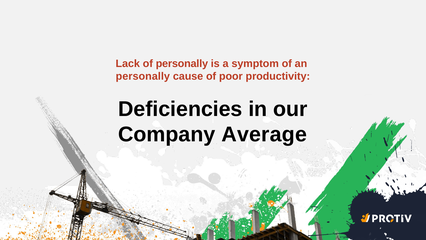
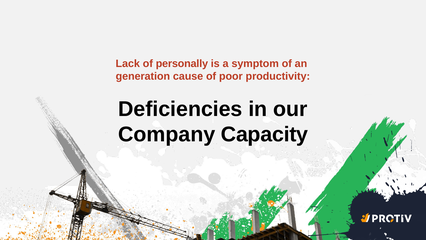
personally: personally -> generation (143, 76)
Average: Average -> Capacity (264, 134)
